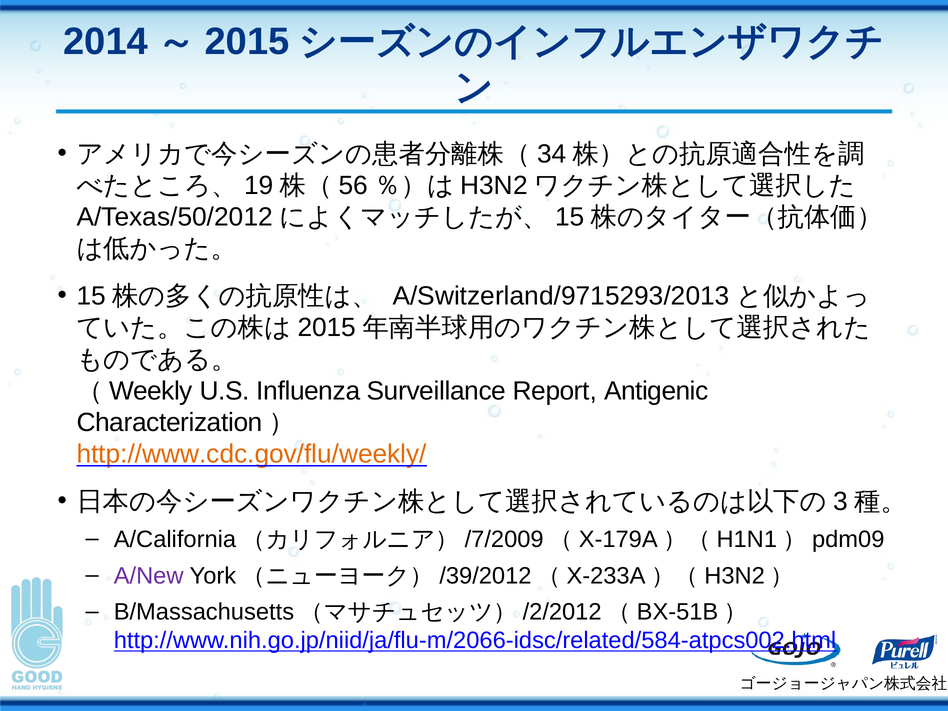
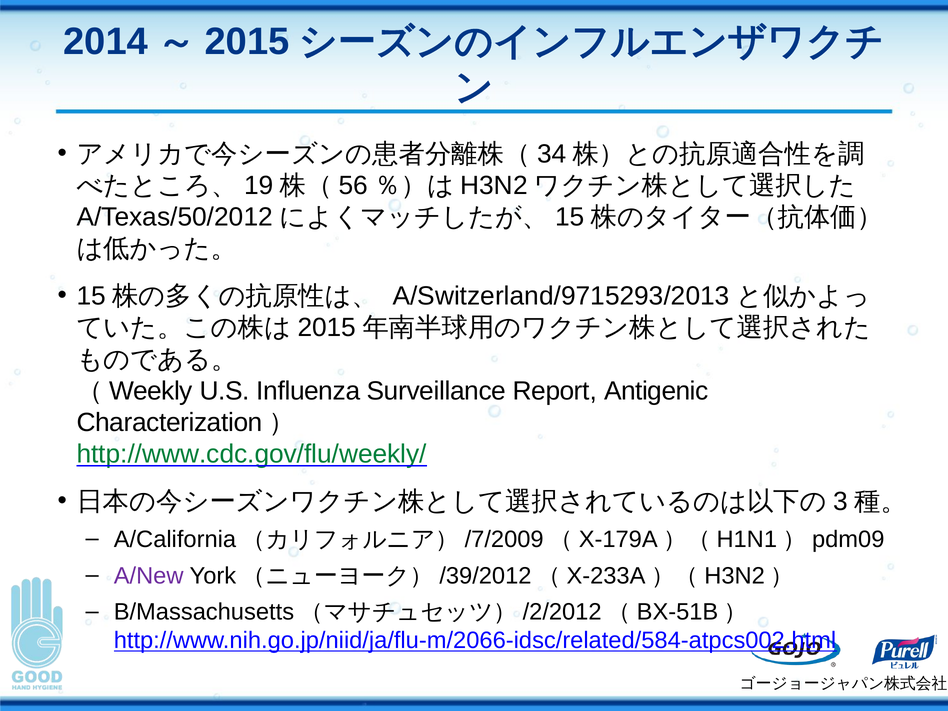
http://www.cdc.gov/flu/weekly/ colour: orange -> green (252, 454)
